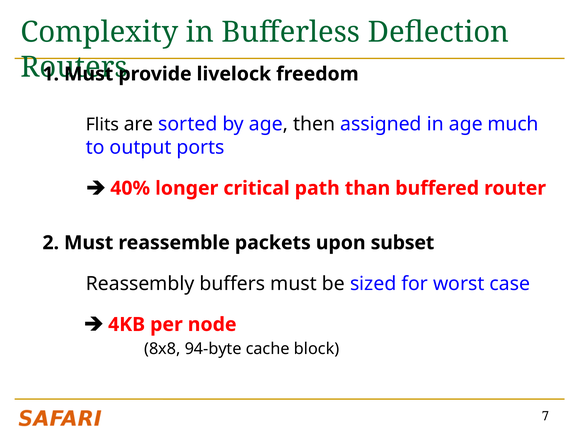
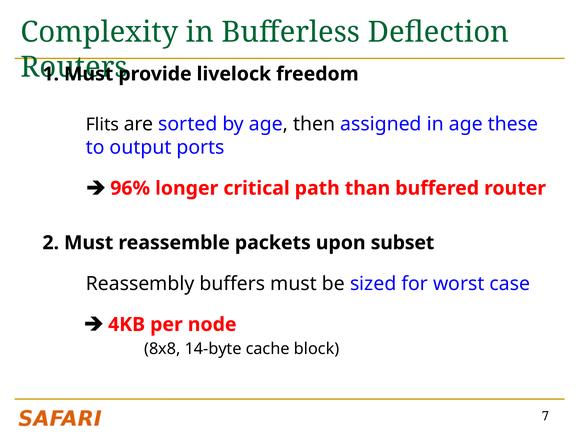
much: much -> these (513, 124)
40%: 40% -> 96% (130, 188)
94-byte: 94-byte -> 14-byte (213, 349)
